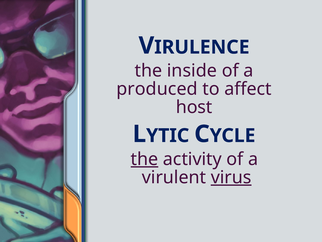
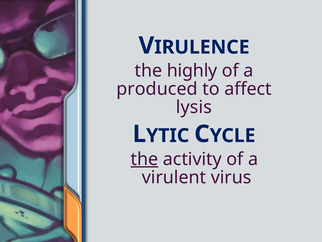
inside: inside -> highly (192, 71)
host: host -> lysis (194, 107)
virus underline: present -> none (231, 177)
